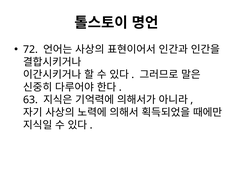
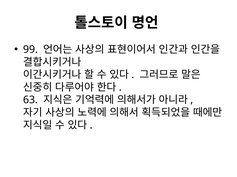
72: 72 -> 99 (31, 50)
